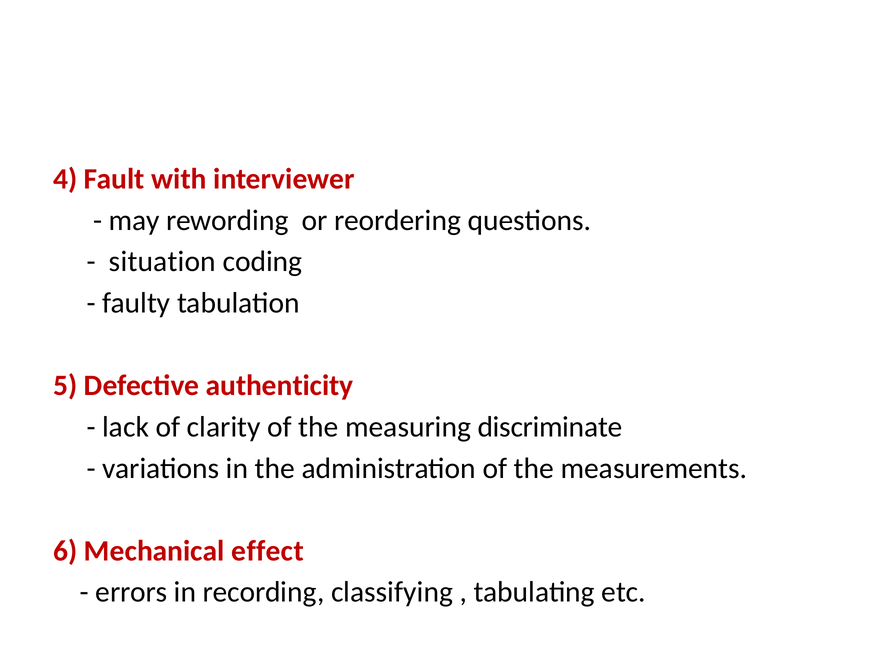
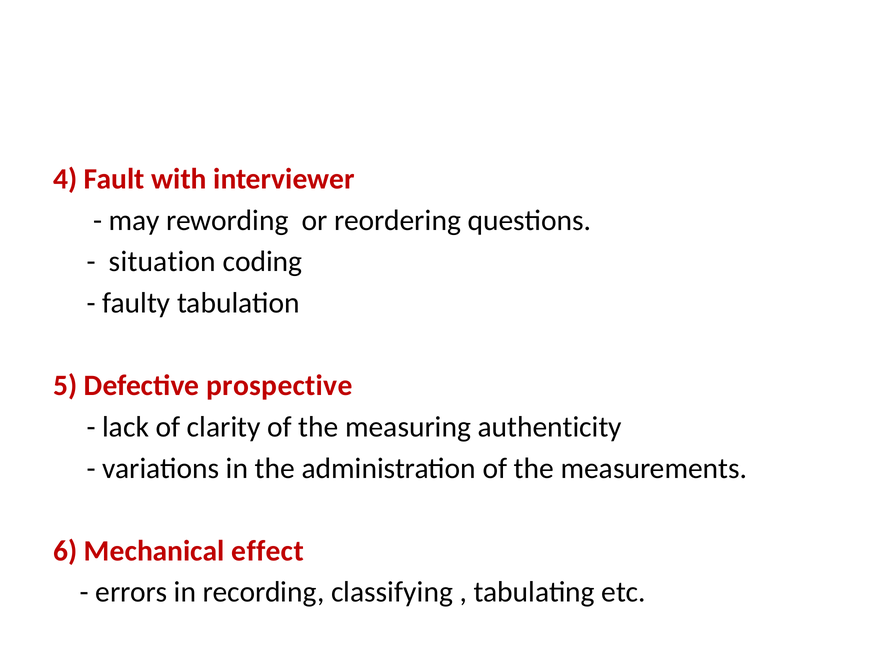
authenticity: authenticity -> prospective (279, 386)
discriminate: discriminate -> authenticity (550, 427)
